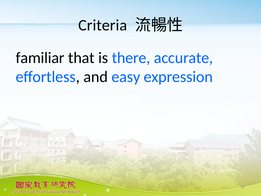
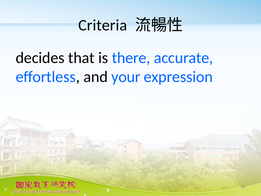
familiar: familiar -> decides (40, 58)
easy: easy -> your (126, 77)
